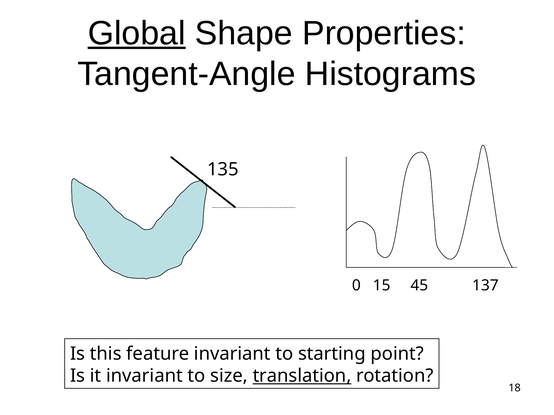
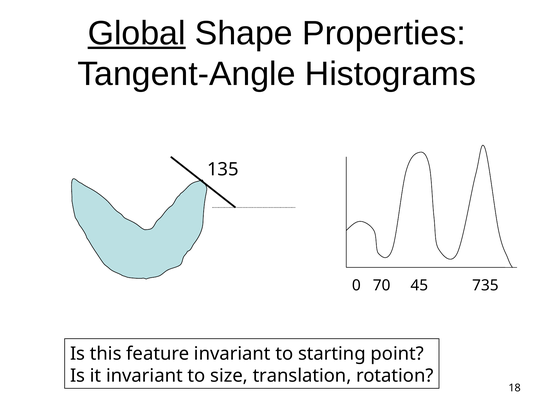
15: 15 -> 70 (382, 286)
137: 137 -> 735 (485, 286)
translation underline: present -> none (302, 376)
